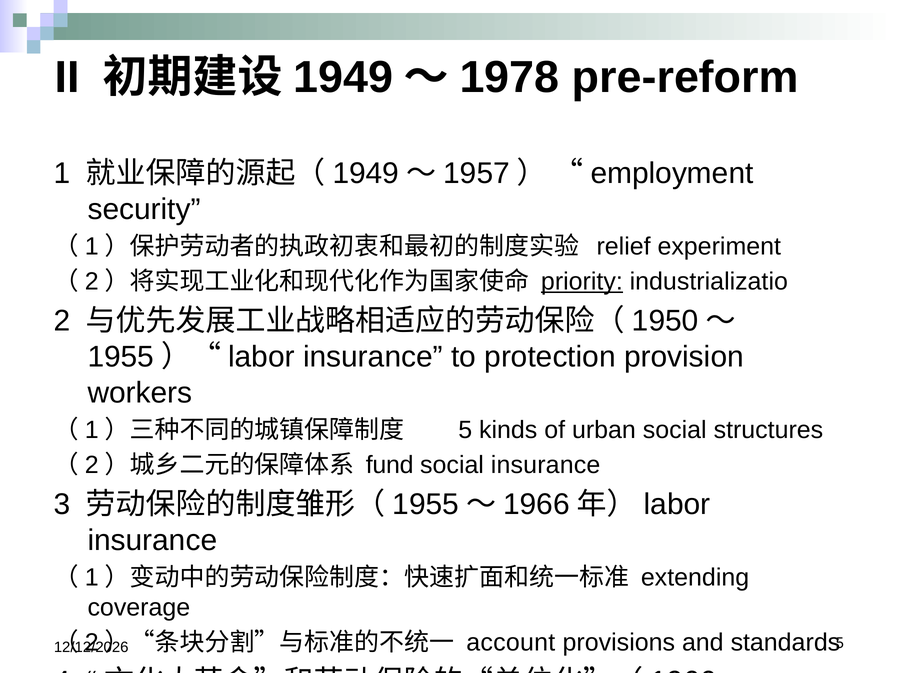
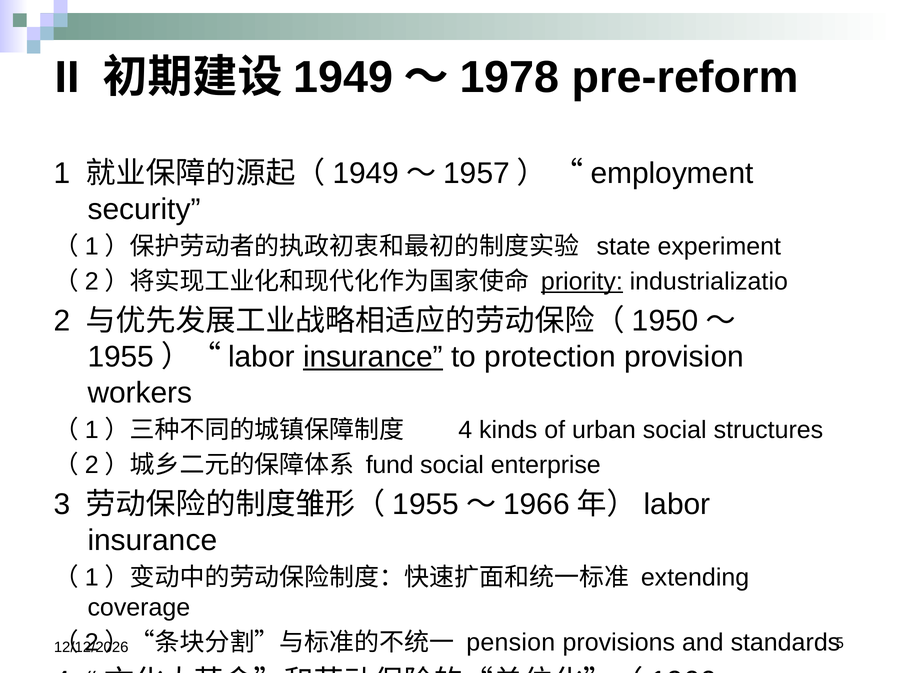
relief: relief -> state (624, 247)
insurance underline: none -> present (373, 357)
5: 5 -> 4 (465, 431)
social insurance: insurance -> enterprise (546, 465)
account: account -> pension (511, 643)
